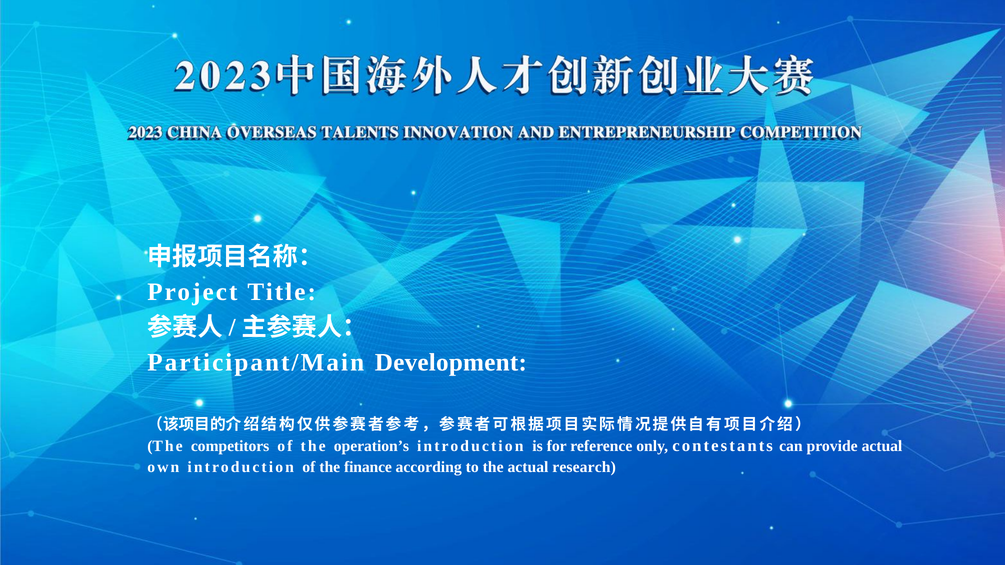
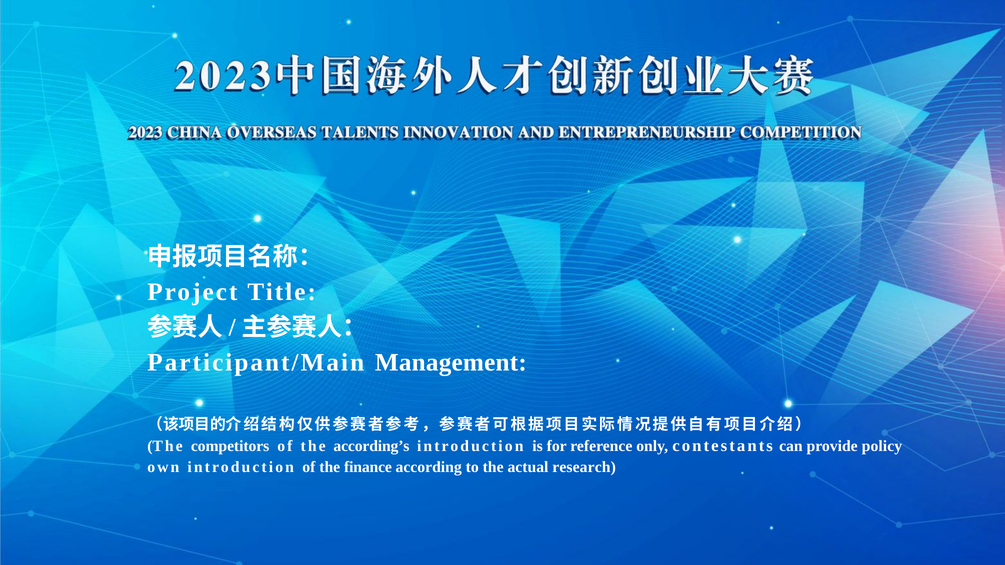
Development: Development -> Management (451, 363)
operation’s: operation’s -> according’s (371, 447)
provide actual: actual -> policy (882, 447)
